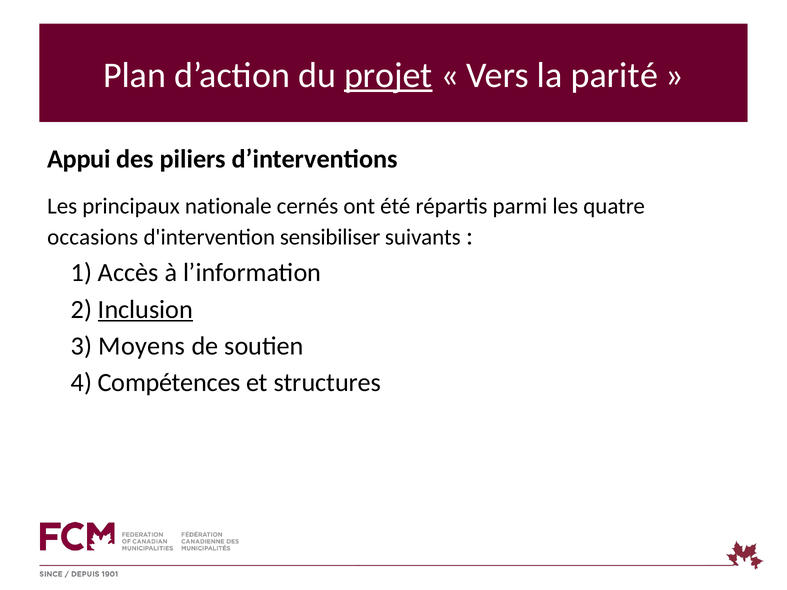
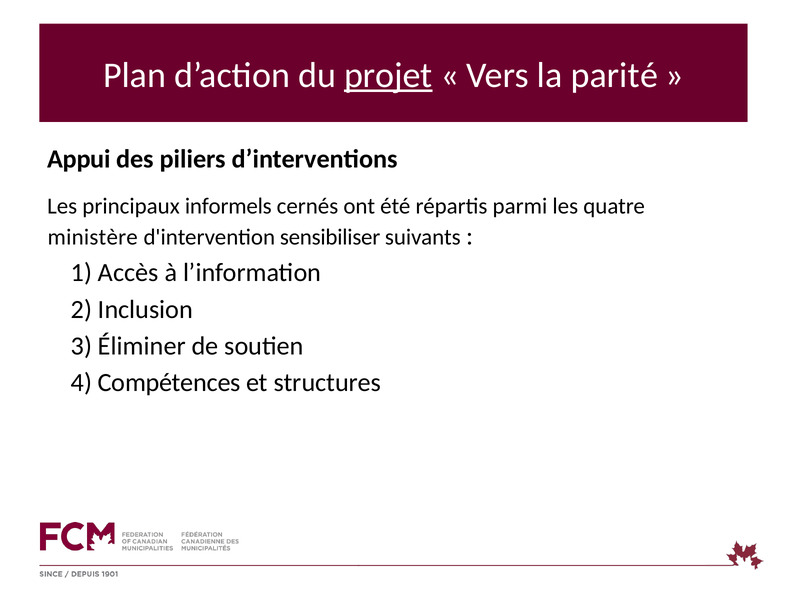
nationale: nationale -> informels (228, 206)
occasions: occasions -> ministère (93, 237)
Inclusion underline: present -> none (145, 310)
Moyens: Moyens -> Éliminer (142, 346)
